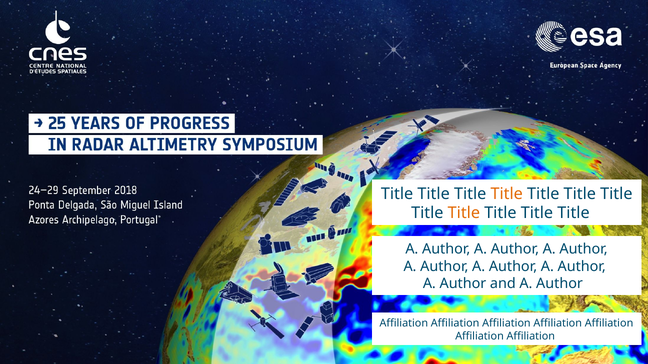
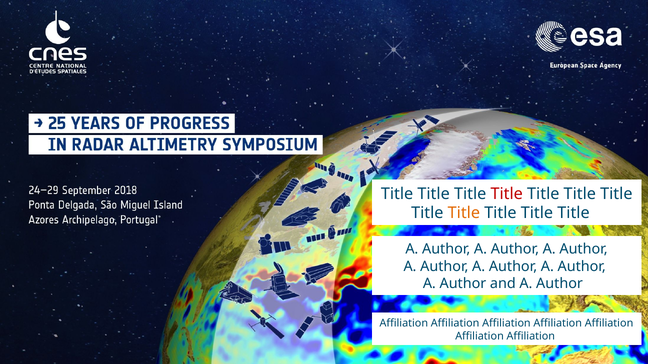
Title colour: orange -> red (507, 194)
